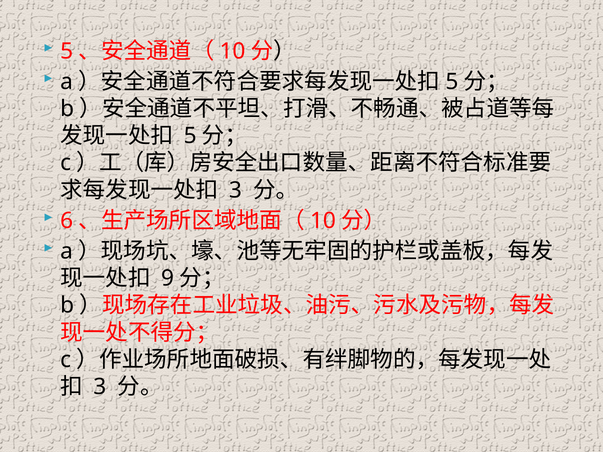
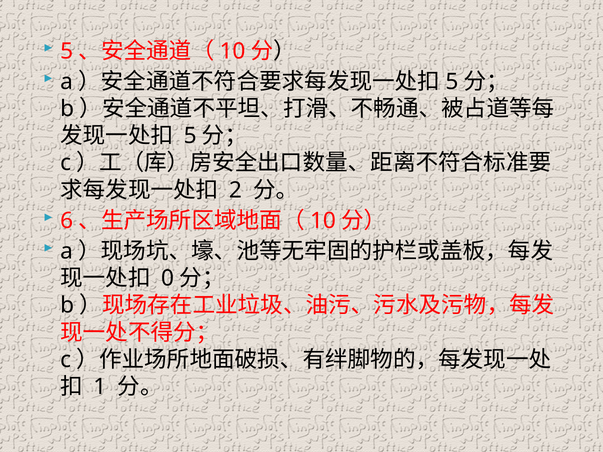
3: 3 -> 2 (235, 190)
9: 9 -> 0 (168, 278)
3: 3 -> 1 (100, 387)
